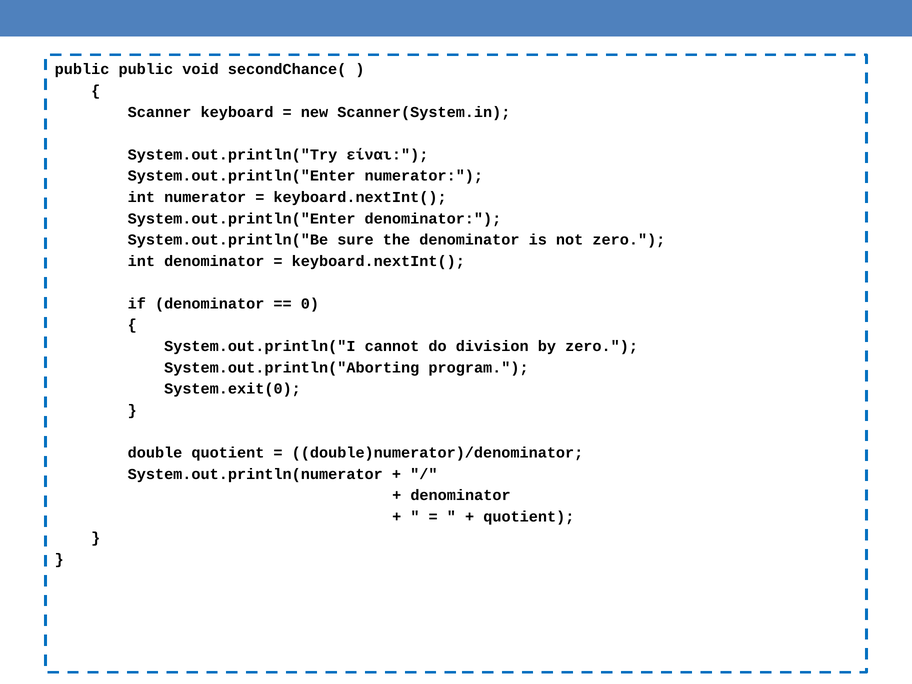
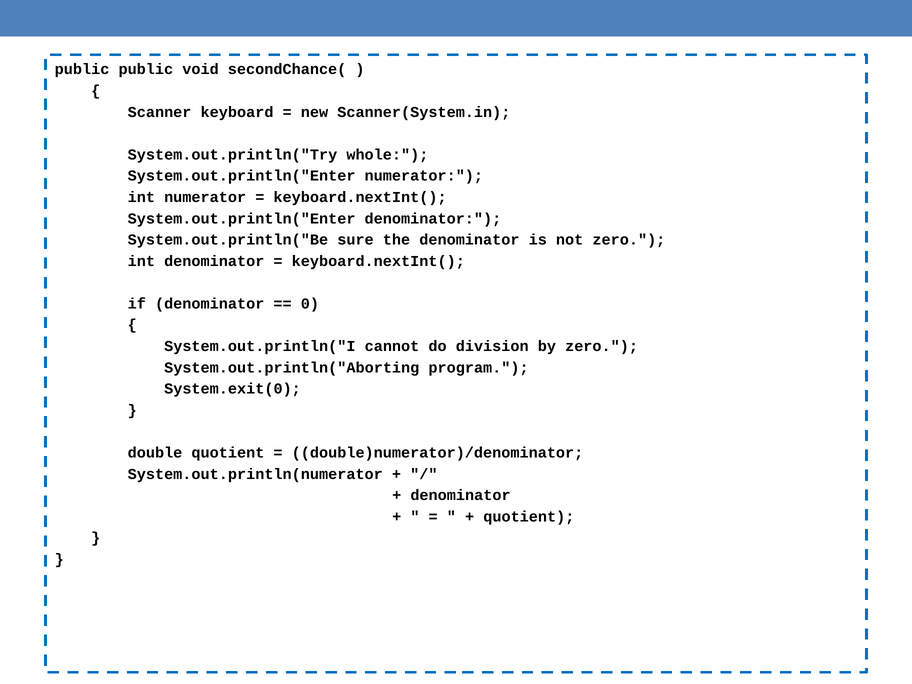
είναι: είναι -> whole (387, 155)
